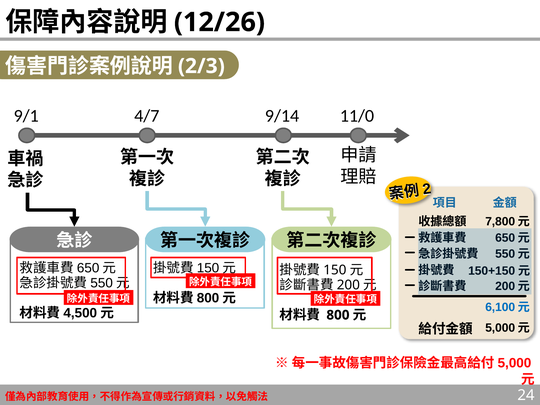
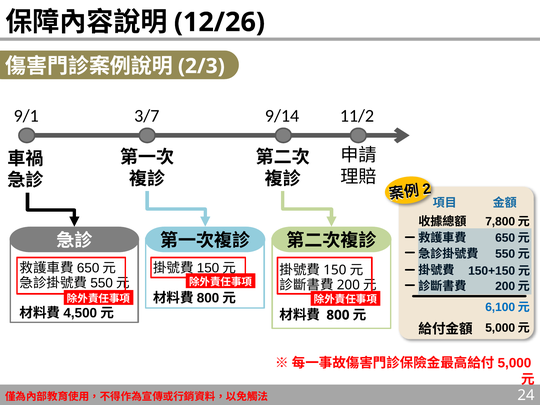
4/7: 4/7 -> 3/7 (147, 116)
11/0: 11/0 -> 11/2 (357, 116)
